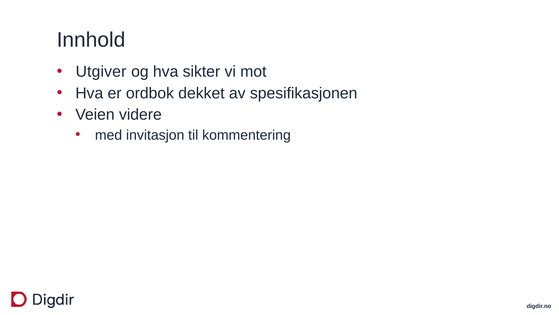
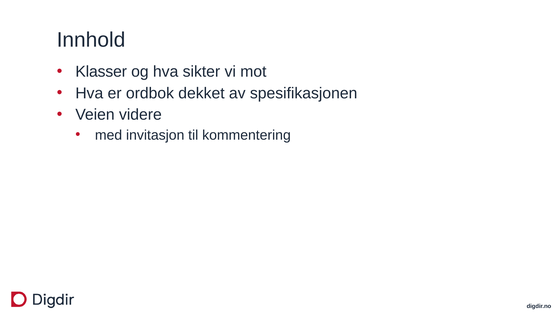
Utgiver: Utgiver -> Klasser (101, 72)
